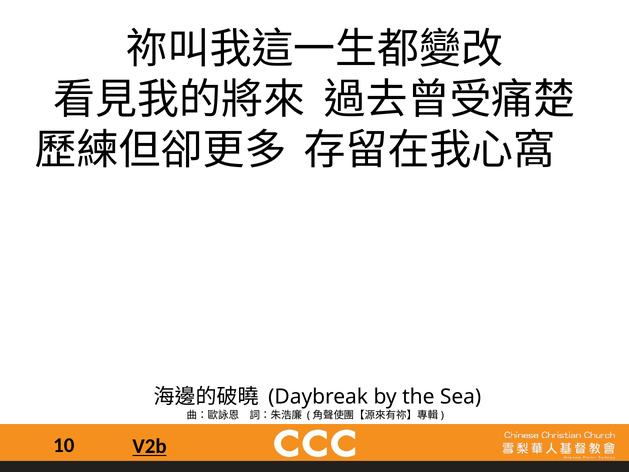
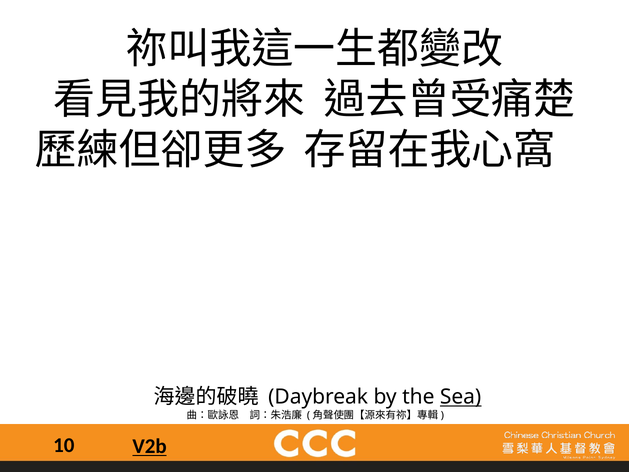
Sea underline: none -> present (461, 397)
